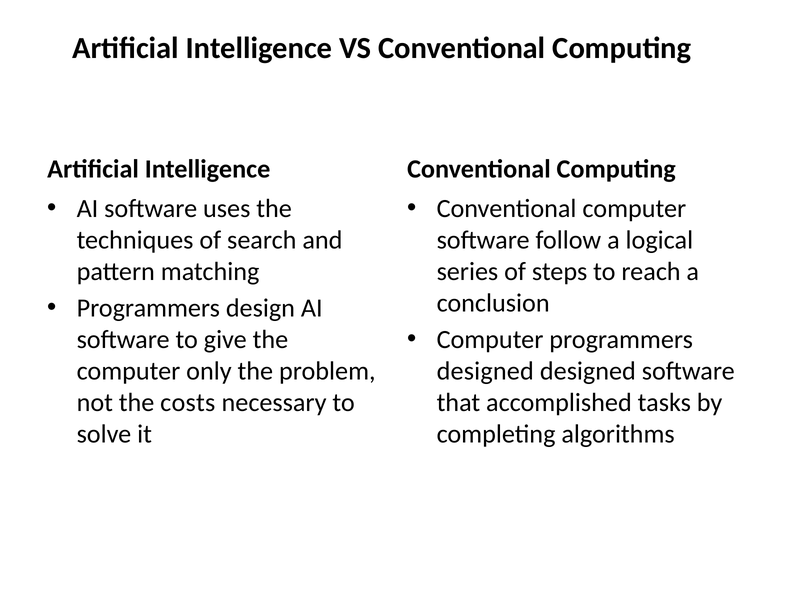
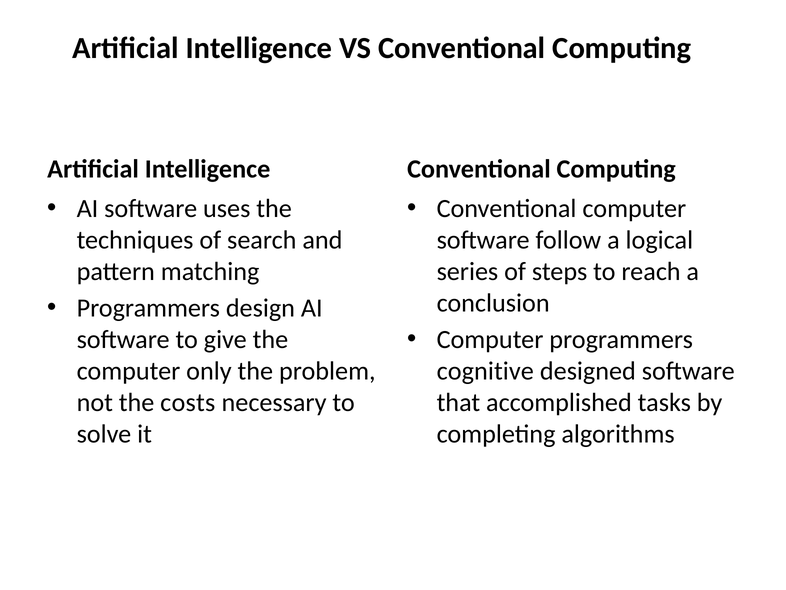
designed: designed -> cognitive (485, 371)
